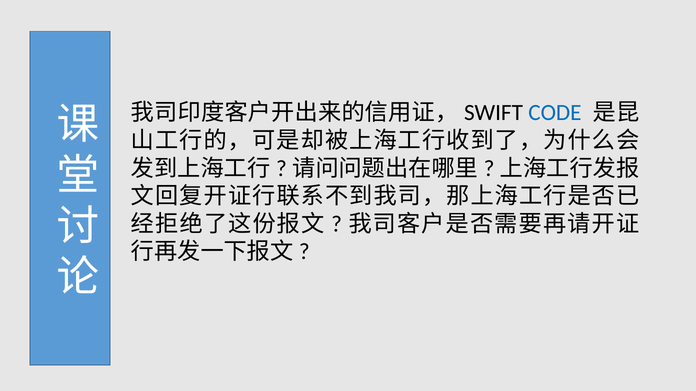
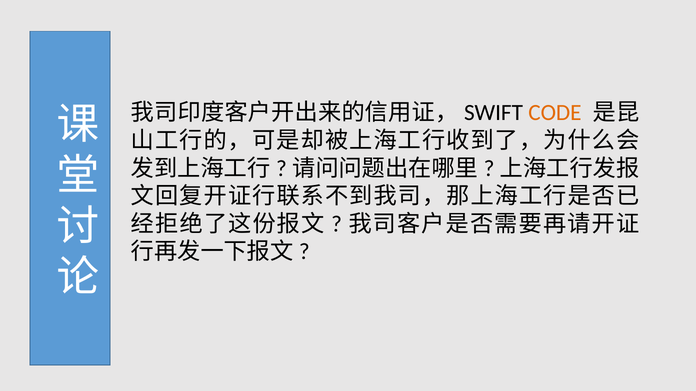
CODE colour: blue -> orange (555, 113)
